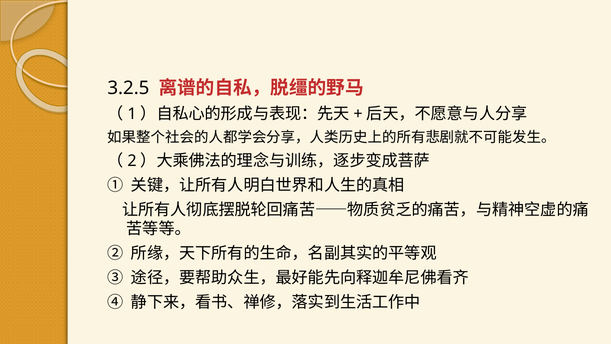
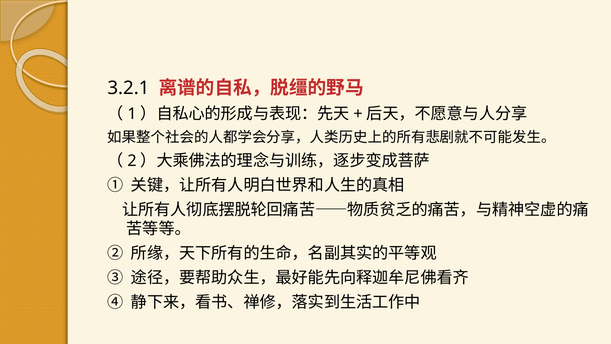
3.2.5: 3.2.5 -> 3.2.1 (128, 88)
